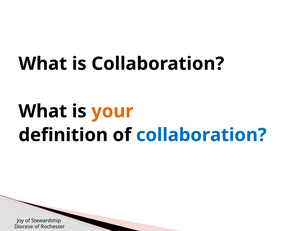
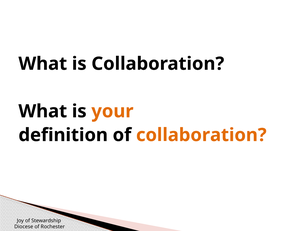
collaboration colour: blue -> orange (201, 135)
